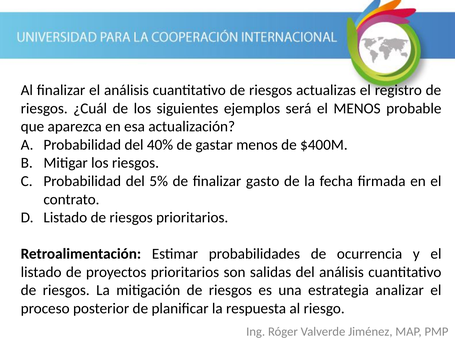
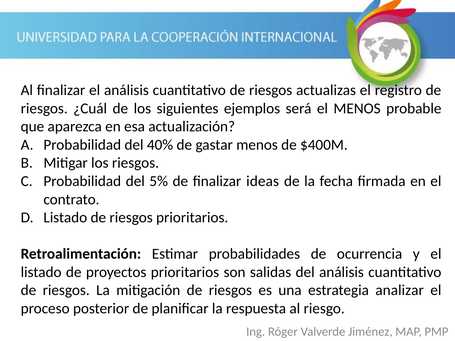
gasto: gasto -> ideas (263, 181)
